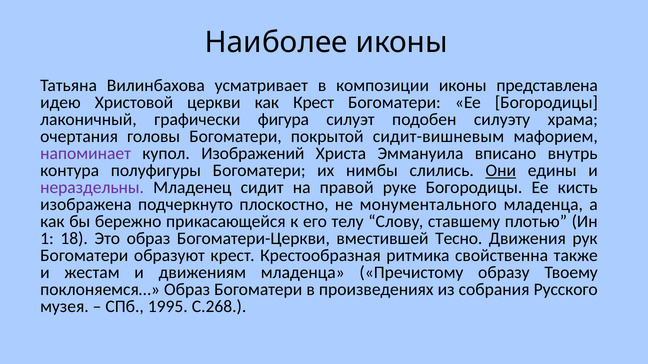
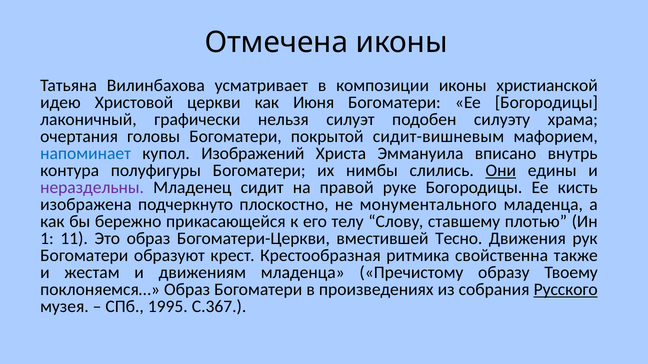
Наиболее: Наиболее -> Отмечена (276, 43)
представлена: представлена -> христианской (547, 85)
как Крест: Крест -> Июня (314, 102)
фигура: фигура -> нельзя (283, 119)
напоминает colour: purple -> blue (86, 154)
18: 18 -> 11 (74, 239)
Русского underline: none -> present (566, 290)
С.268: С.268 -> С.367 (219, 307)
